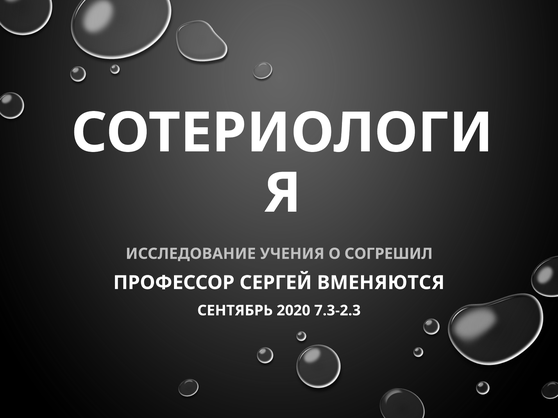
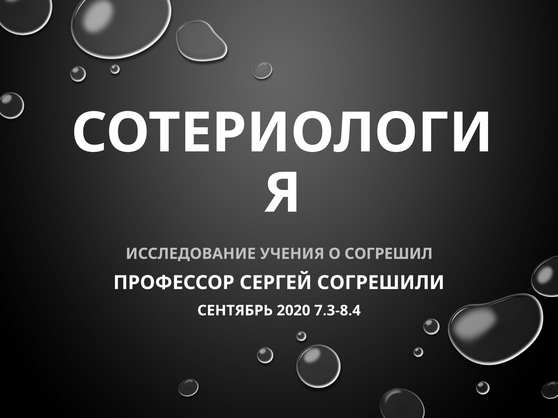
ВМЕНЯЮТСЯ: ВМЕНЯЮТСЯ -> СОГРЕШИЛИ (381, 283)
7.3-2.3: 7.3-2.3 -> 7.3-8.4 (337, 311)
